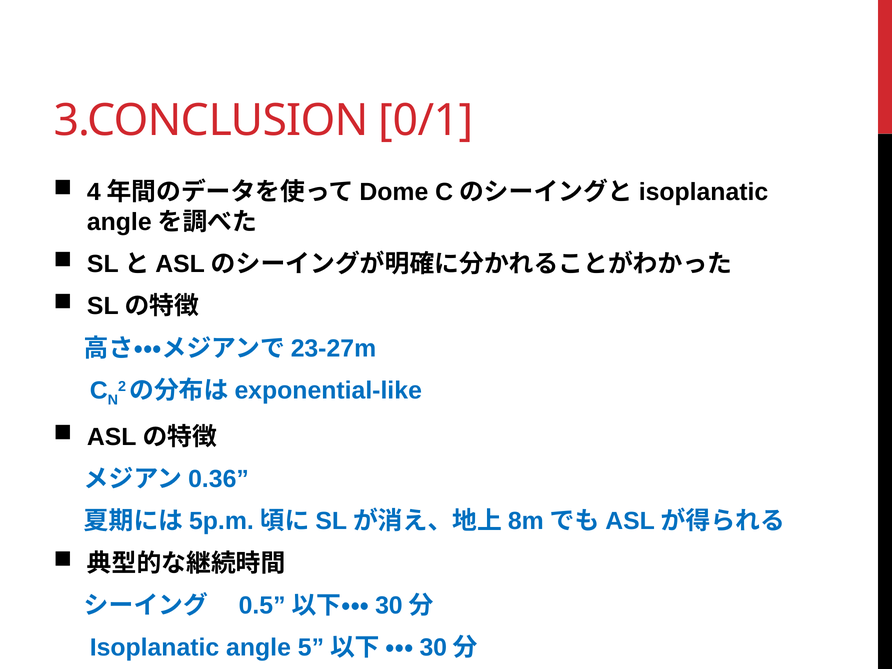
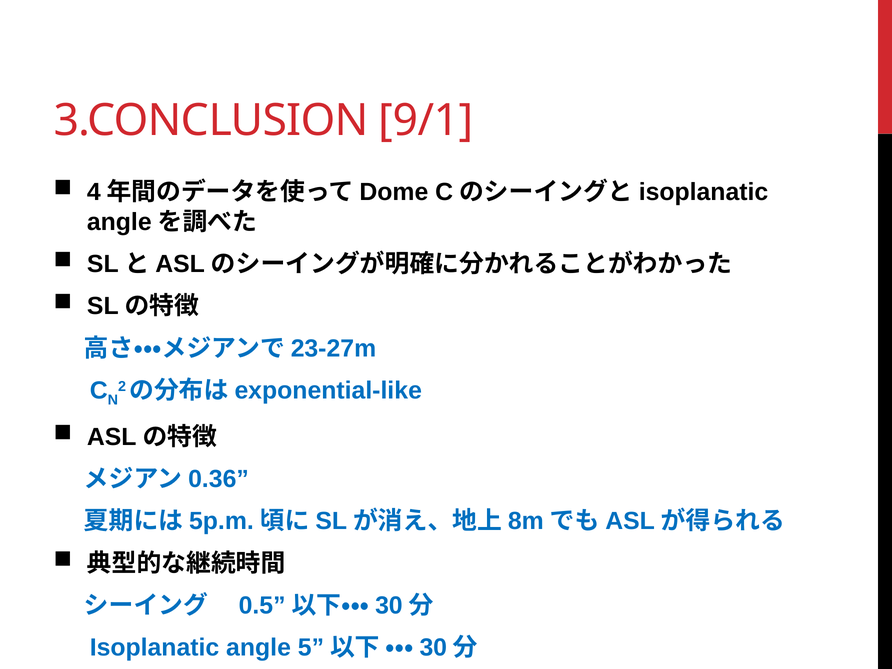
0/1: 0/1 -> 9/1 (426, 121)
